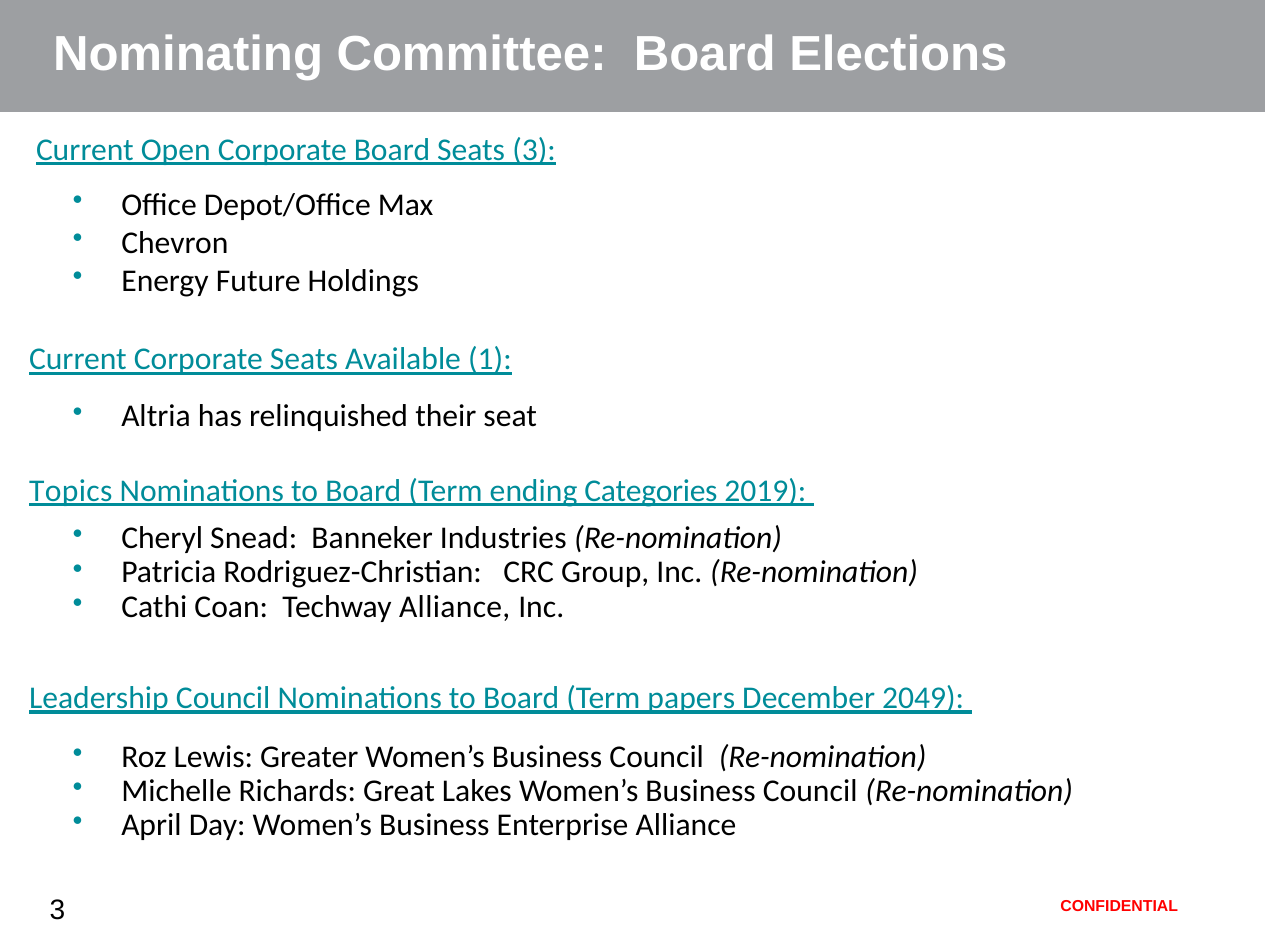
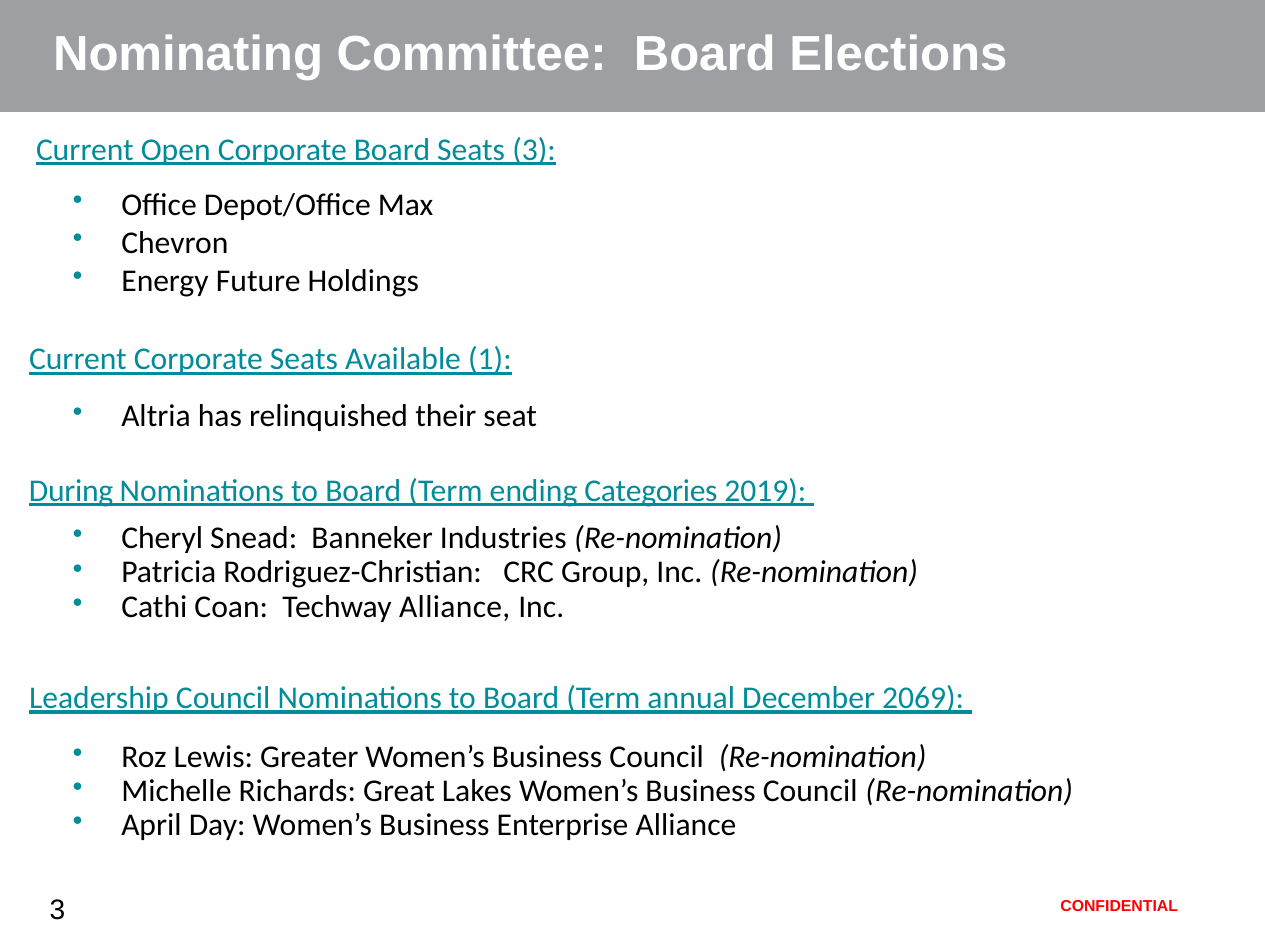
Topics: Topics -> During (71, 491)
papers: papers -> annual (691, 698)
2049: 2049 -> 2069 (923, 698)
